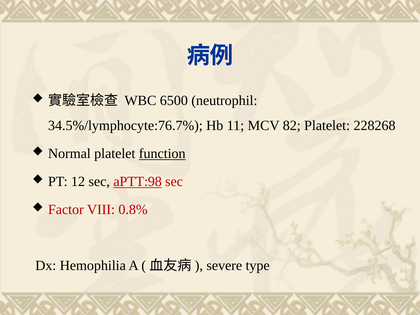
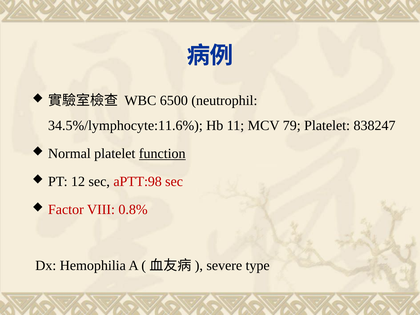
34.5%/lymphocyte:76.7%: 34.5%/lymphocyte:76.7% -> 34.5%/lymphocyte:11.6% (125, 126)
82: 82 -> 79 (292, 126)
228268: 228268 -> 838247 (375, 126)
aPTT:98 underline: present -> none (138, 182)
